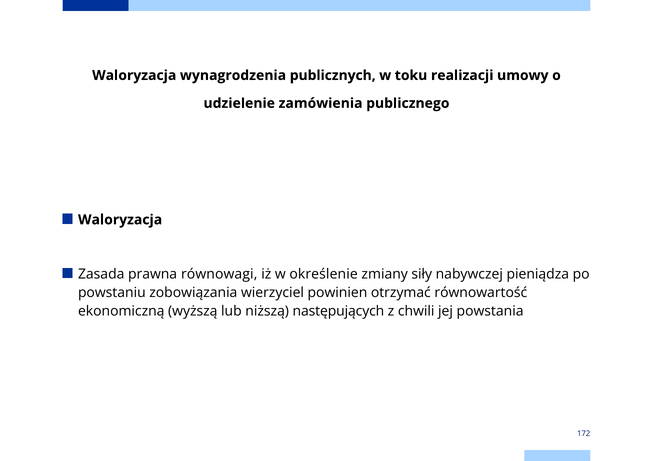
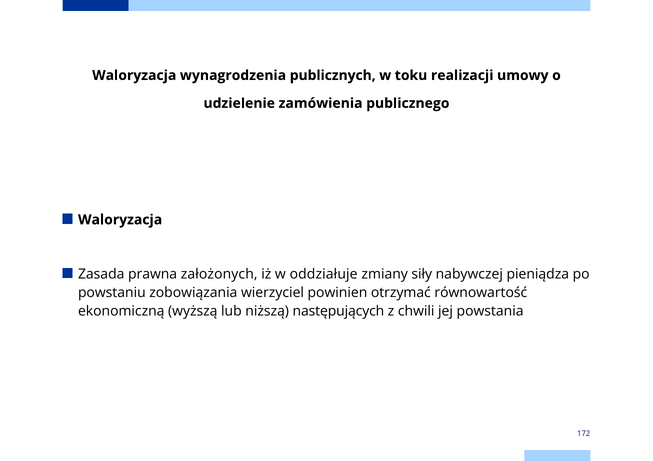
równowagi: równowagi -> założonych (219, 274)
określenie: określenie -> oddziałuje (324, 274)
